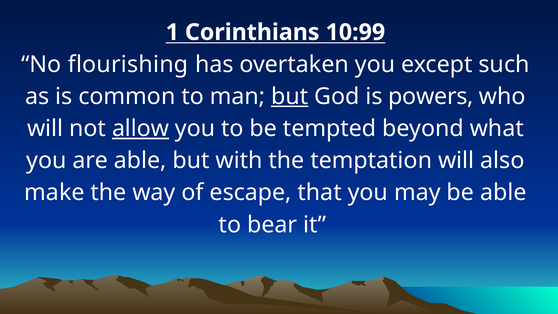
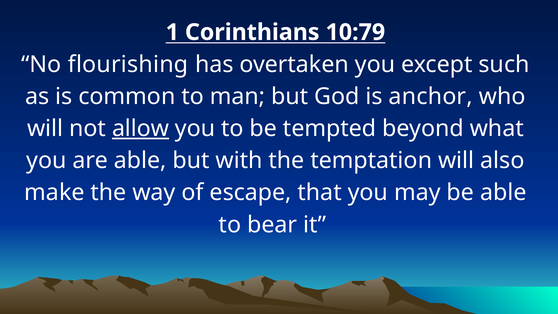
10:99: 10:99 -> 10:79 (355, 32)
but underline: present -> none (290, 96)
powers: powers -> anchor (431, 96)
